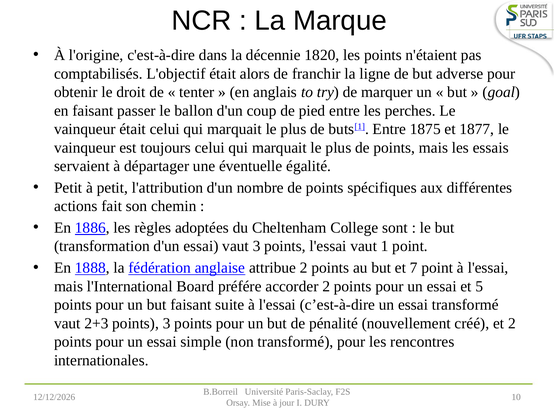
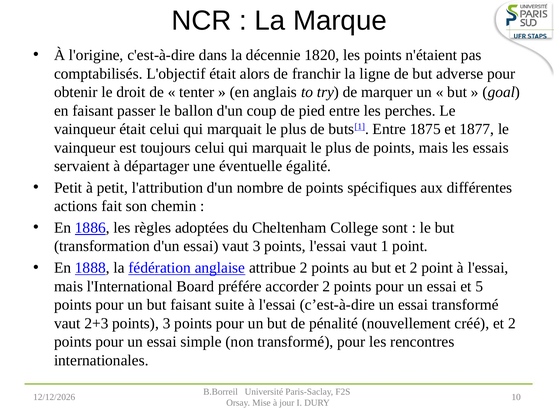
but et 7: 7 -> 2 (414, 267)
